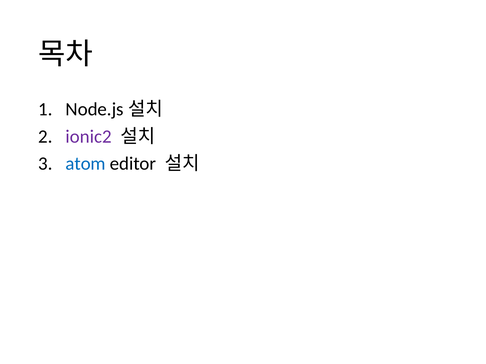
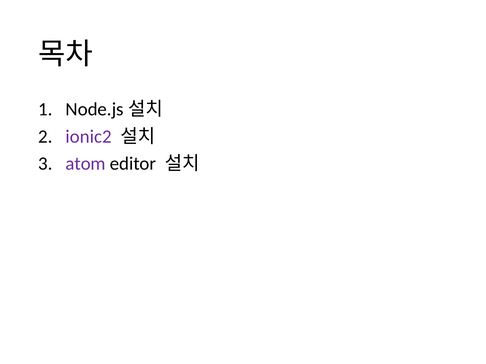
atom colour: blue -> purple (86, 164)
